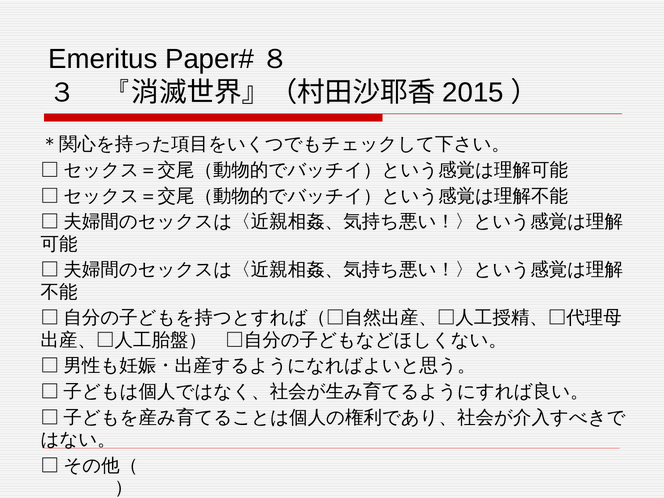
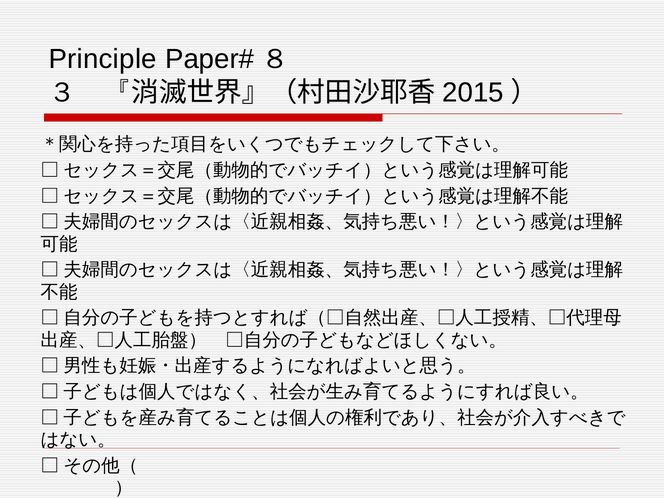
Emeritus: Emeritus -> Principle (103, 59)
